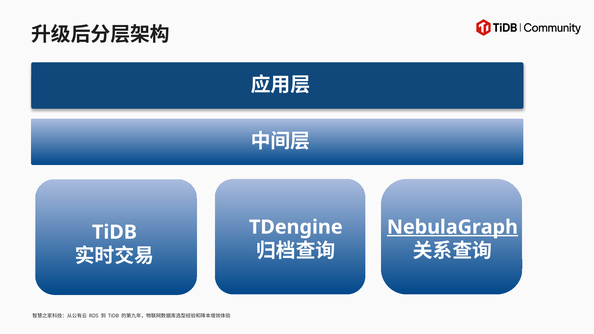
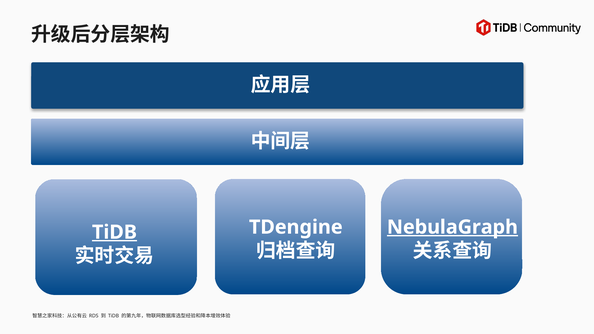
TiDB underline: none -> present (114, 232)
